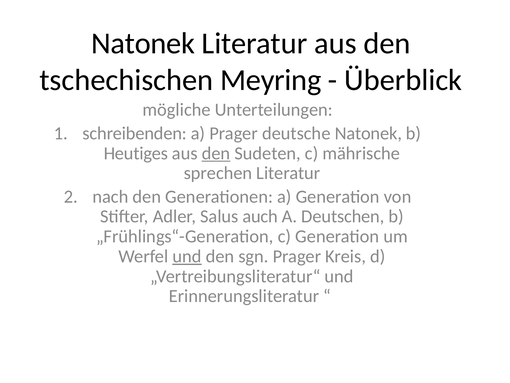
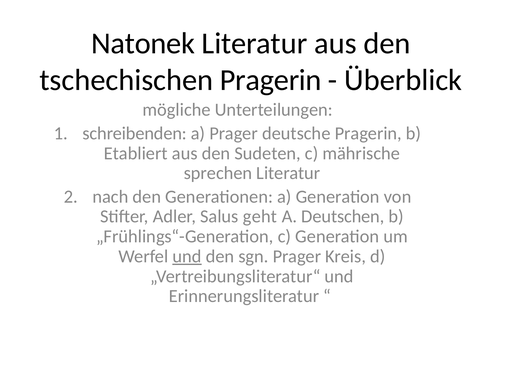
tschechischen Meyring: Meyring -> Pragerin (271, 80)
deutsche Natonek: Natonek -> Pragerin (368, 133)
Heutiges: Heutiges -> Etabliert (136, 153)
den underline: present -> none (216, 153)
auch: auch -> geht (260, 216)
